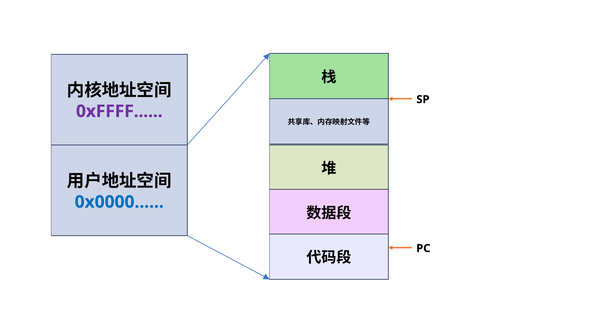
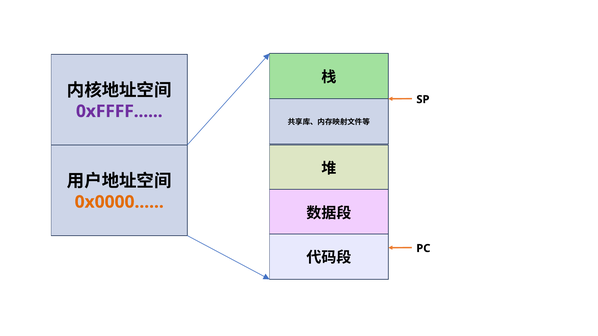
0x0000 colour: blue -> orange (119, 202)
